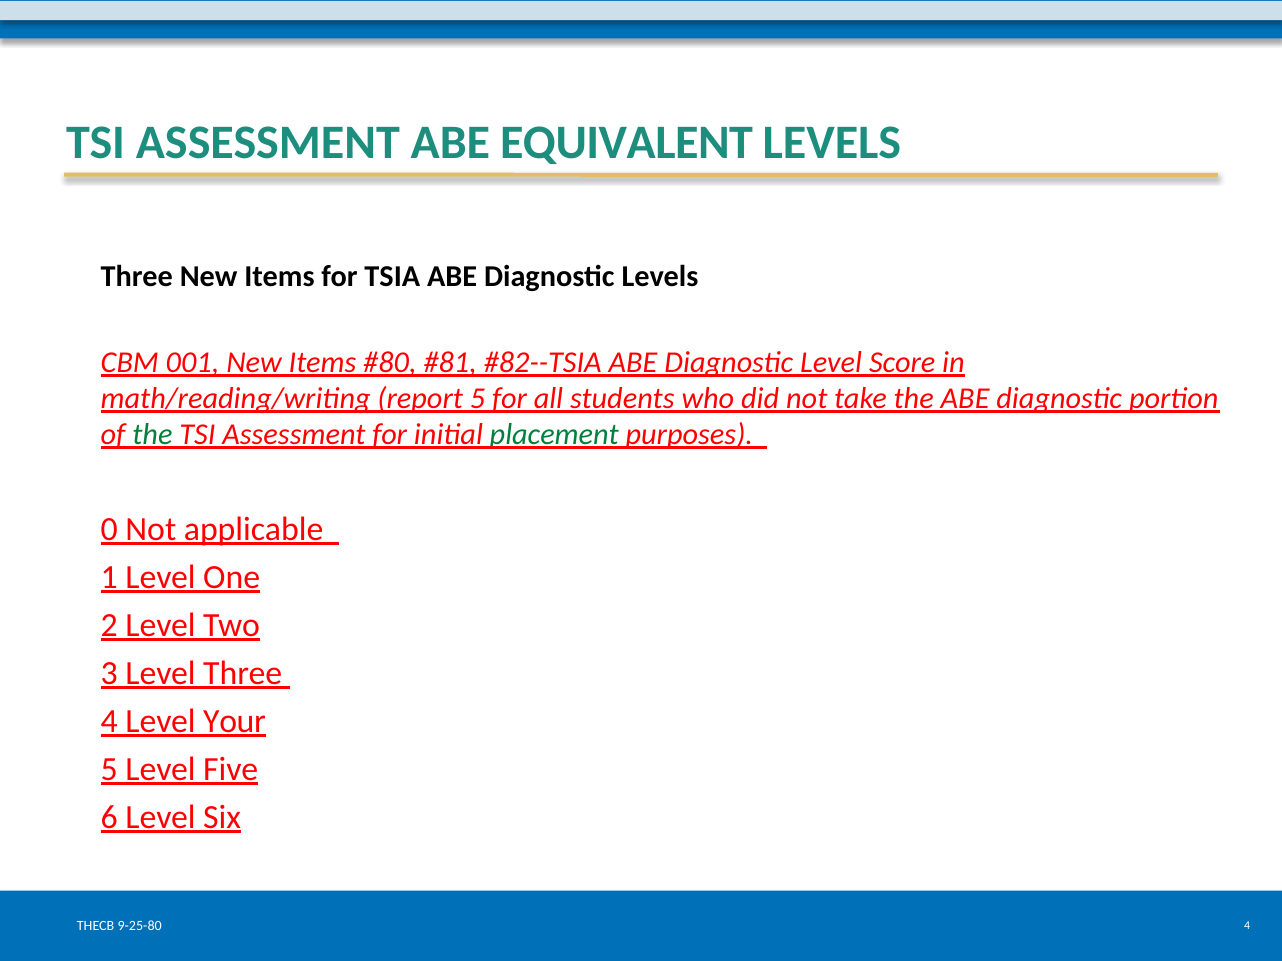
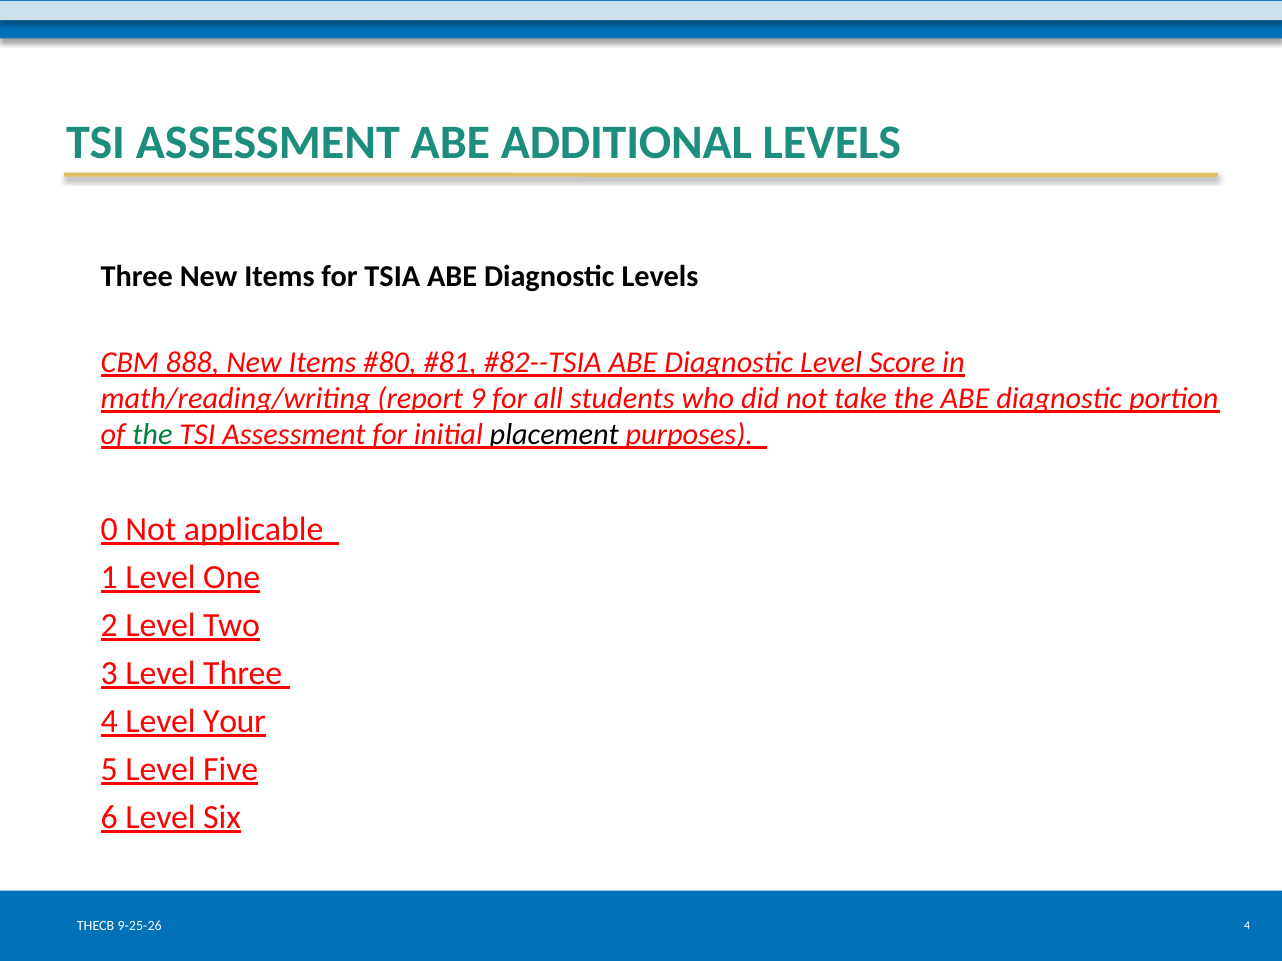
EQUIVALENT: EQUIVALENT -> ADDITIONAL (626, 143)
001: 001 -> 888 (193, 362)
report 5: 5 -> 9 (478, 399)
placement colour: green -> black (554, 435)
9-25-80: 9-25-80 -> 9-25-26 (140, 926)
